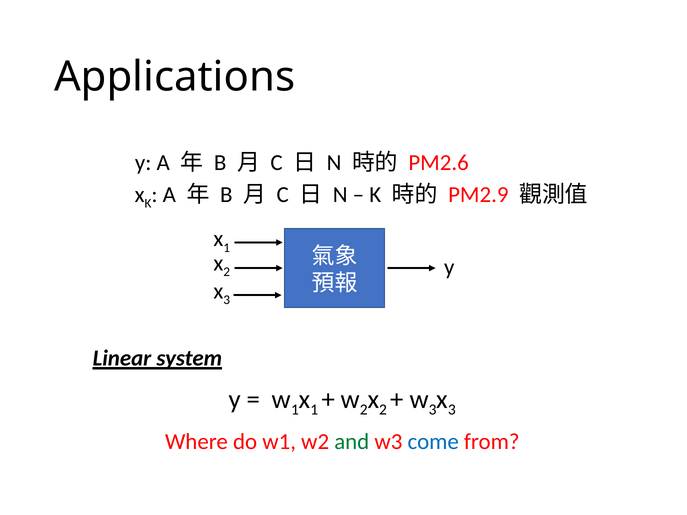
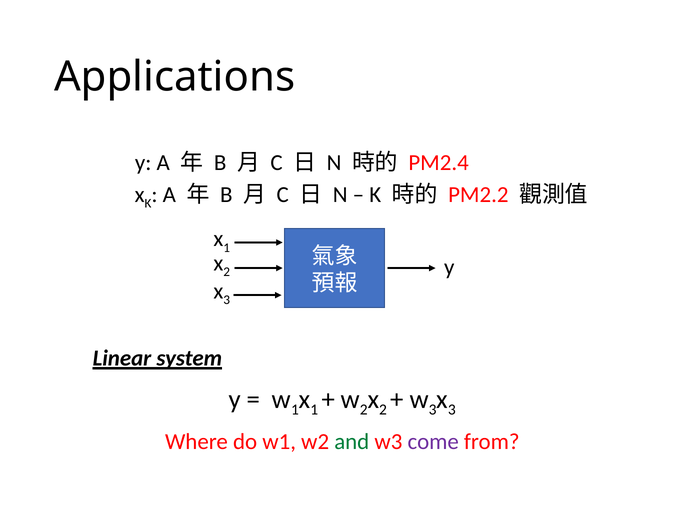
PM2.6: PM2.6 -> PM2.4 (439, 163)
PM2.9: PM2.9 -> PM2.2 (478, 195)
come colour: blue -> purple (433, 442)
